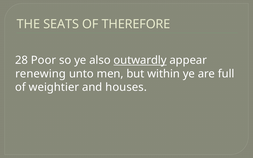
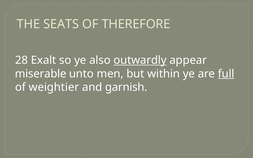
Poor: Poor -> Exalt (44, 60)
renewing: renewing -> miserable (41, 74)
full underline: none -> present (226, 74)
houses: houses -> garnish (126, 87)
